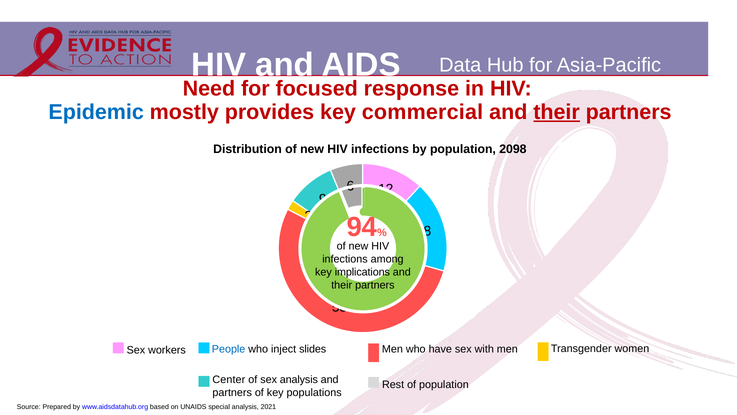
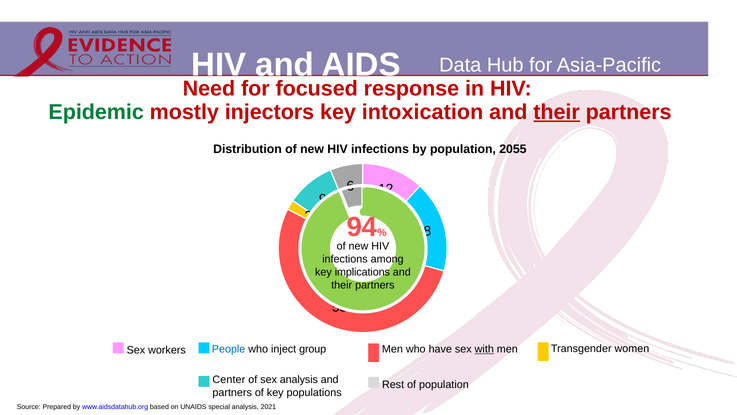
Epidemic colour: blue -> green (96, 112)
provides: provides -> injectors (269, 112)
commercial: commercial -> intoxication (423, 112)
2098: 2098 -> 2055 (513, 149)
slides: slides -> group (313, 349)
with underline: none -> present (484, 349)
